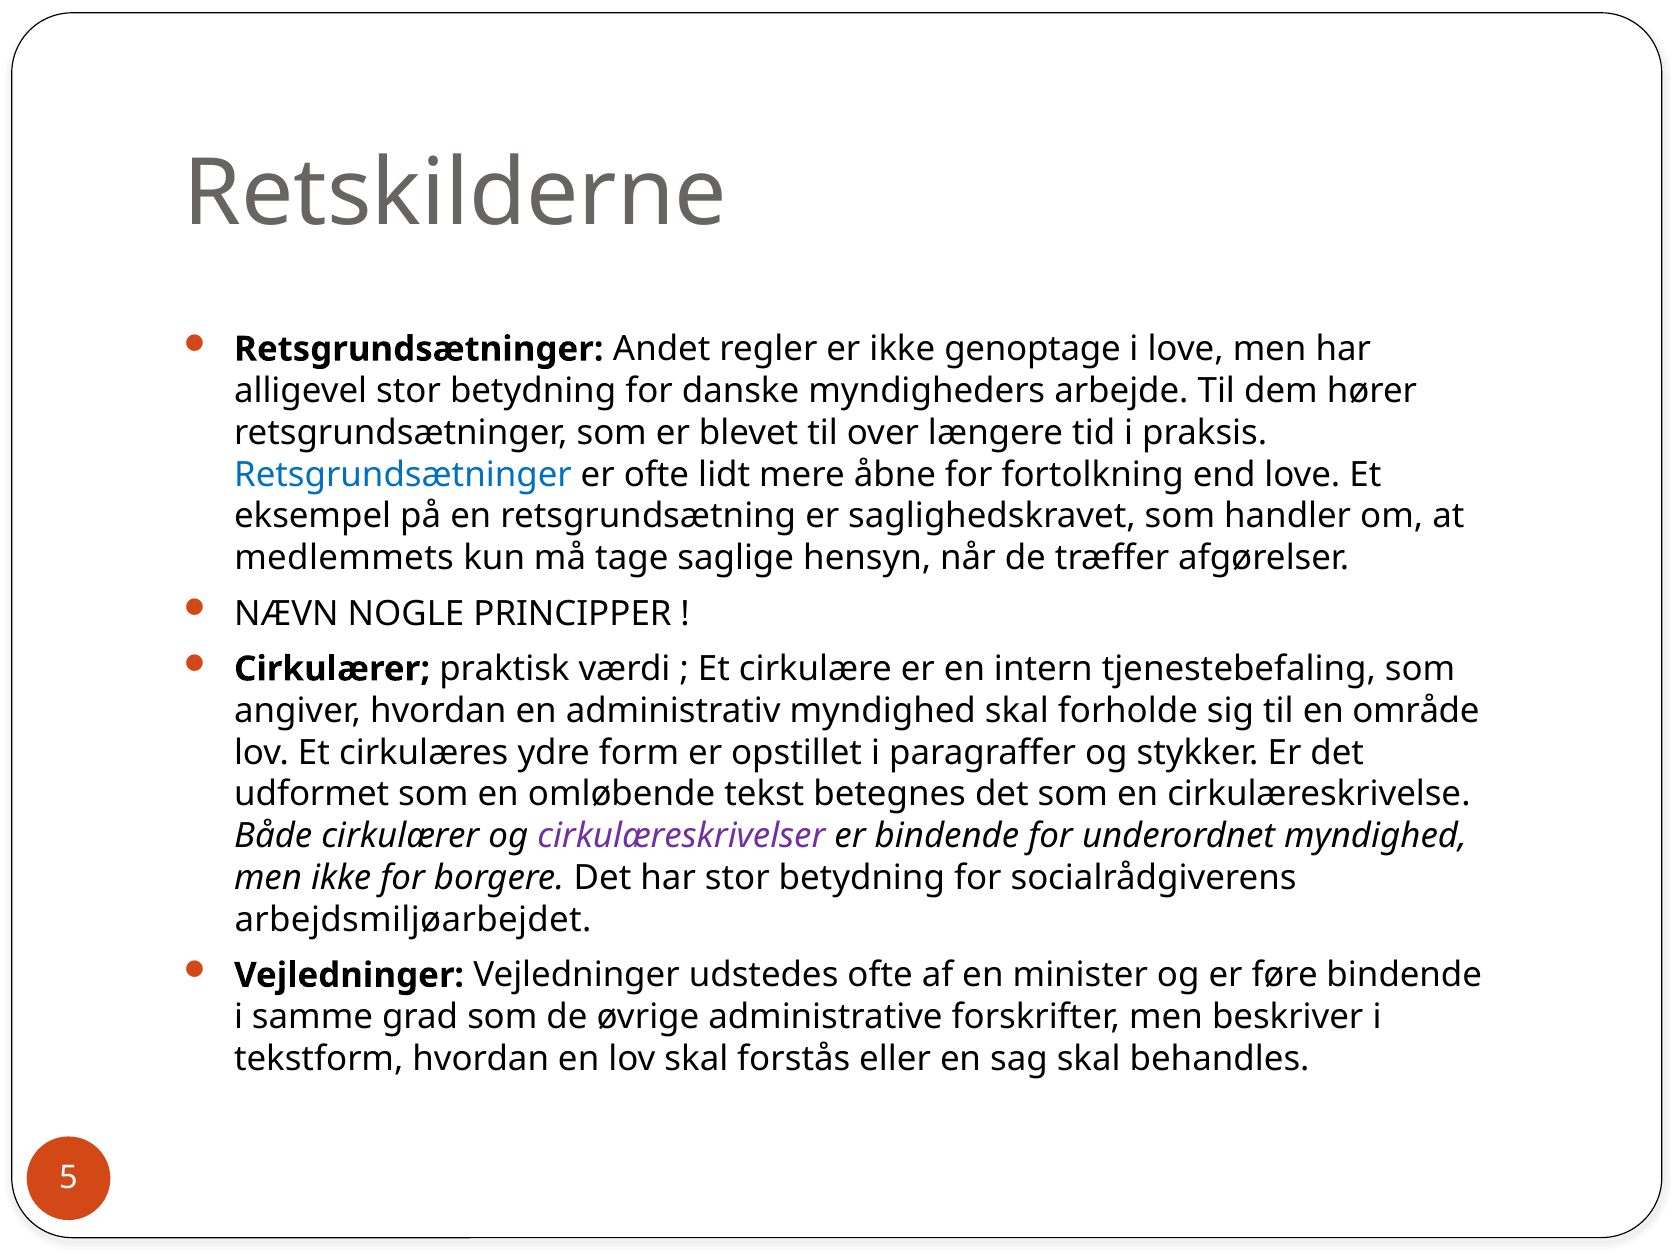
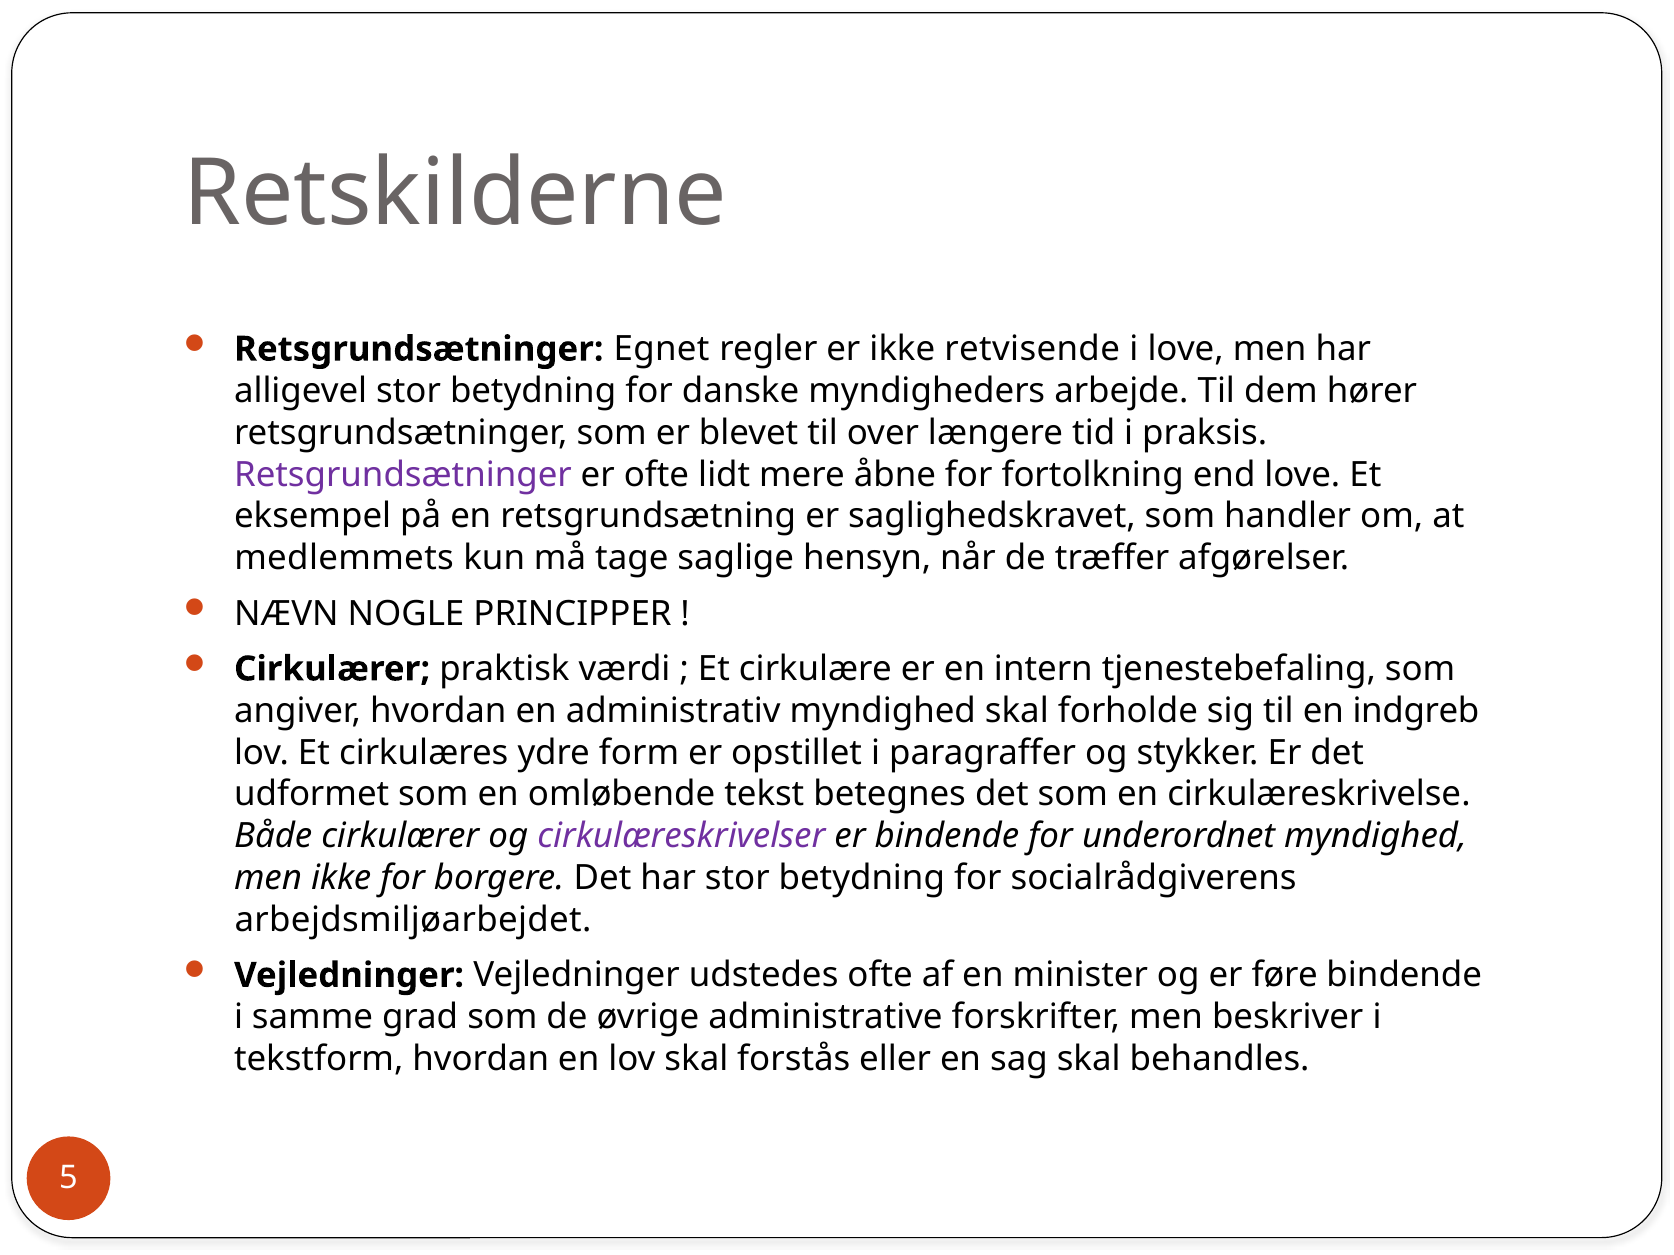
Andet: Andet -> Egnet (662, 349)
genoptage: genoptage -> retvisende (1032, 349)
Retsgrundsætninger colour: blue -> purple (403, 475)
område: område -> indgreb (1416, 711)
